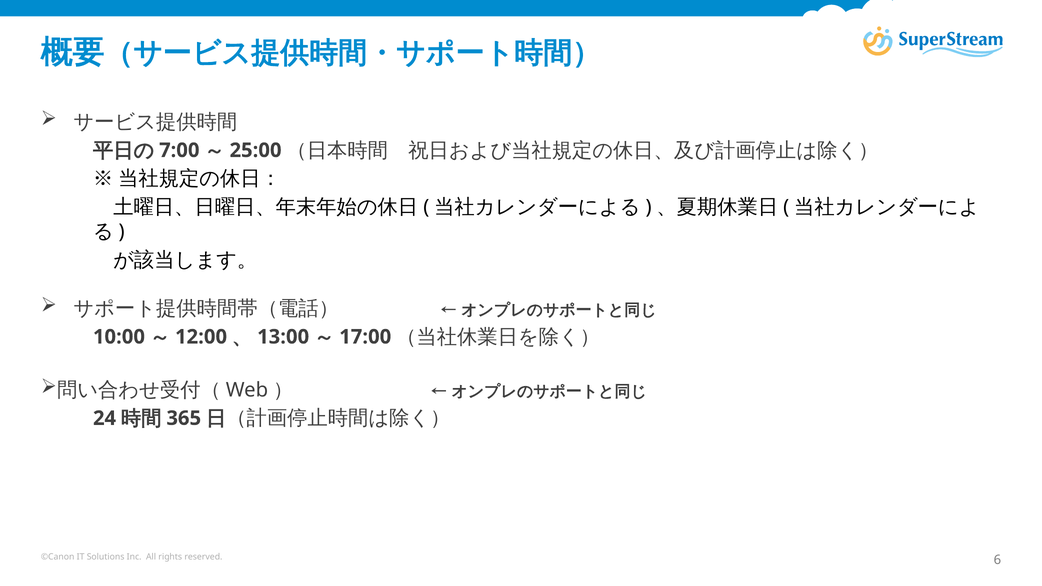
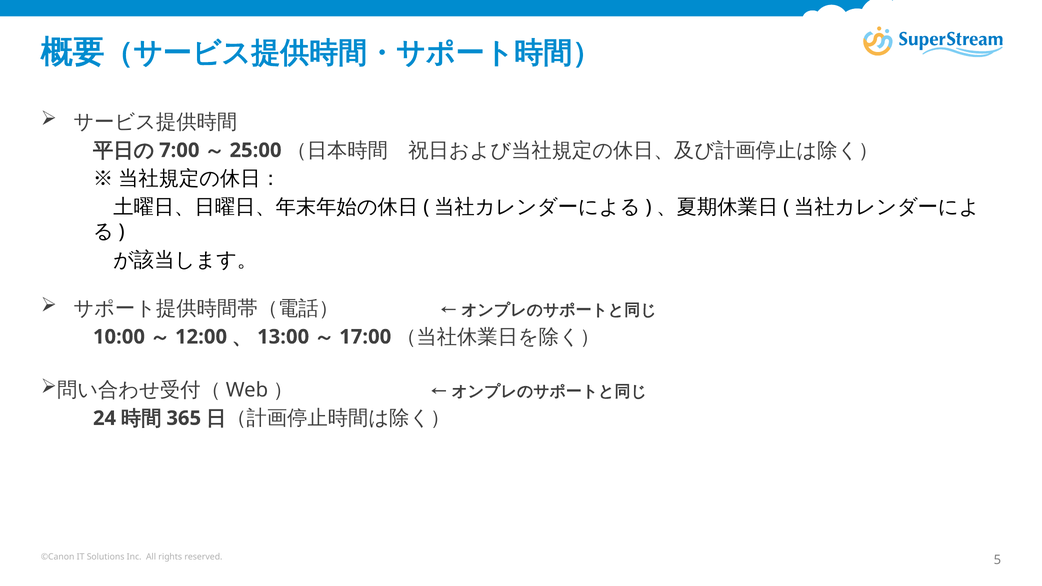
6: 6 -> 5 (997, 560)
